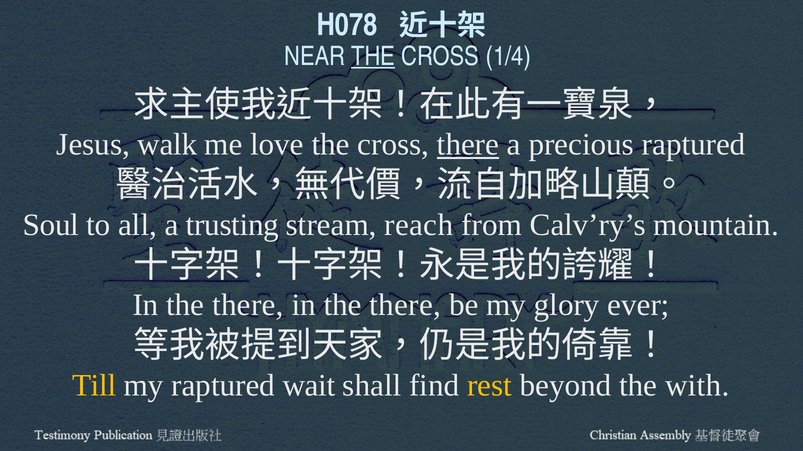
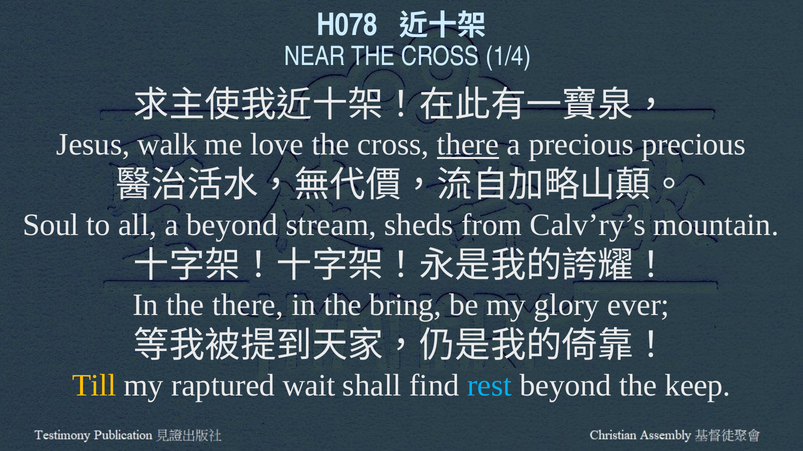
THE underline: present -> none (373, 57)
precious raptured: raptured -> precious (694, 145)
a trusting: trusting -> beyond (232, 225)
reach: reach -> sheds (419, 225)
there: there -> bring (405, 306)
rest colour: yellow -> light blue (490, 386)
with: with -> keep (698, 386)
